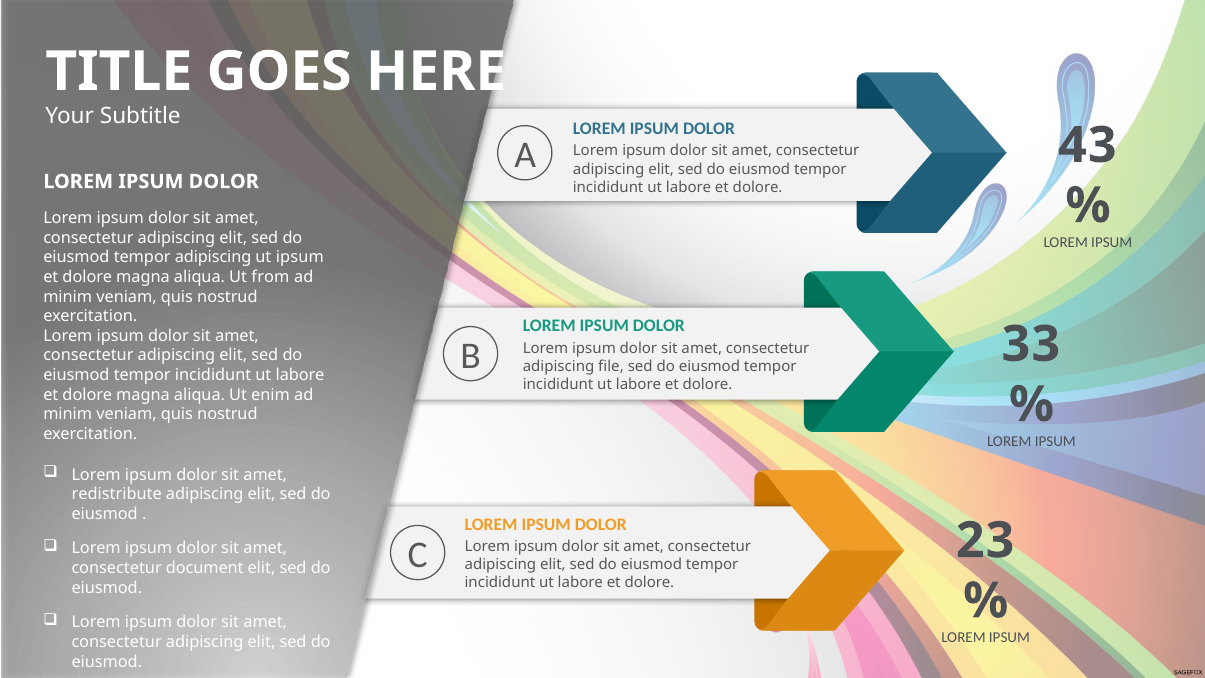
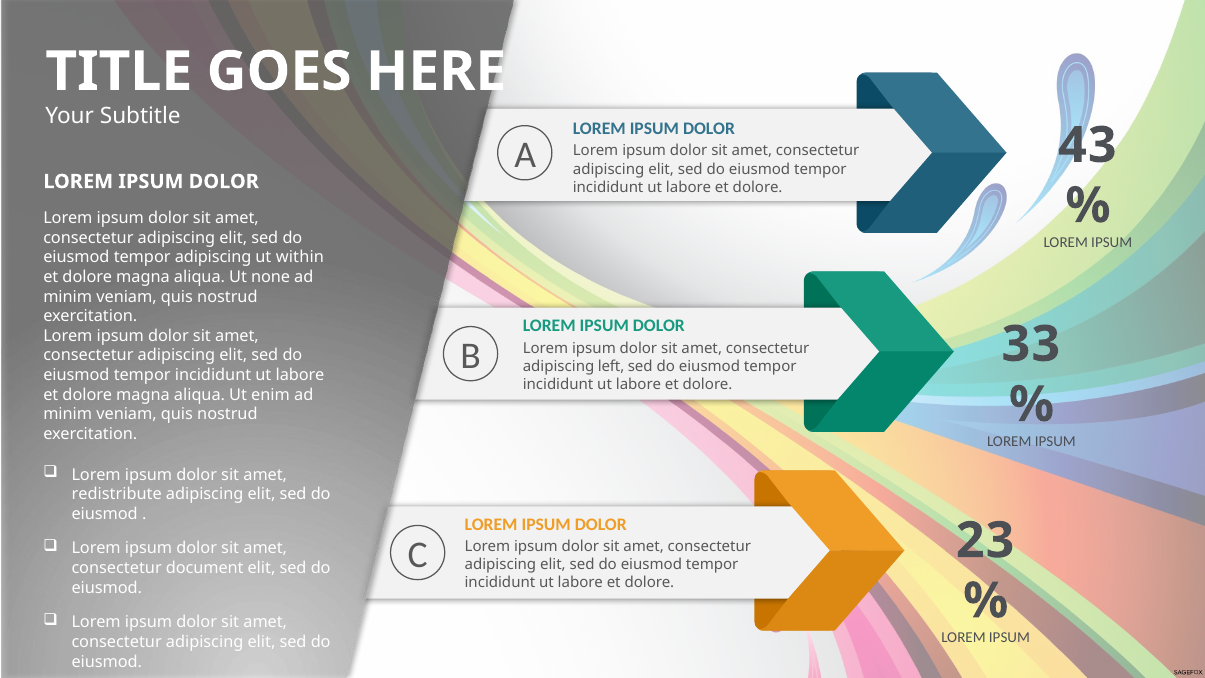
ut ipsum: ipsum -> within (300, 257)
from: from -> none (271, 277)
file: file -> left (611, 366)
